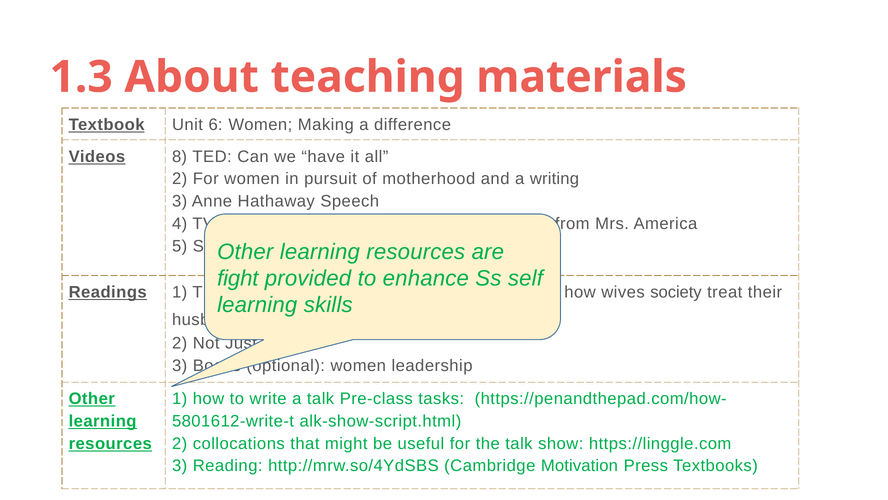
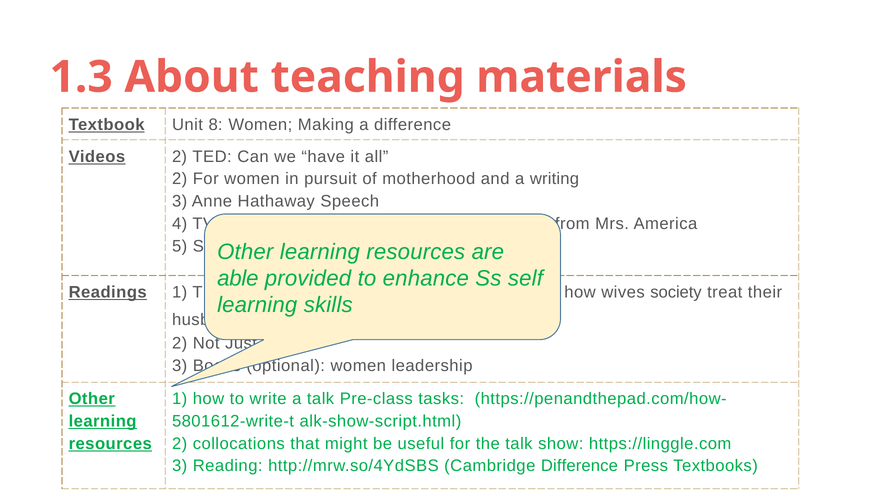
6: 6 -> 8 (216, 125)
Videos 8: 8 -> 2 (180, 156)
fight: fight -> able (238, 278)
Cambridge Motivation: Motivation -> Difference (579, 465)
